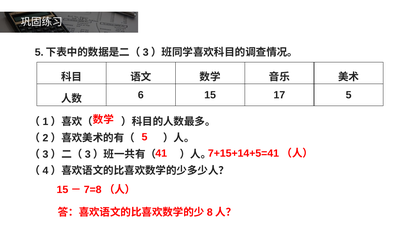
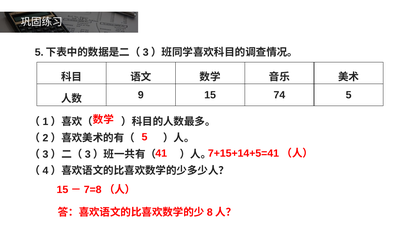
6: 6 -> 9 (141, 95)
17: 17 -> 74 (279, 95)
